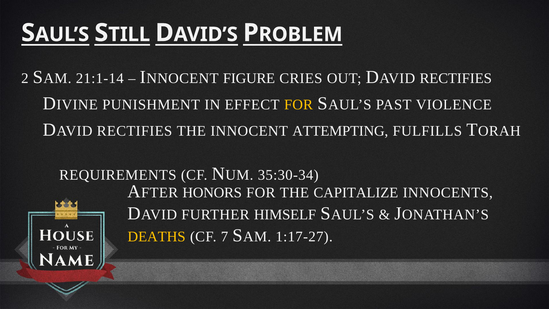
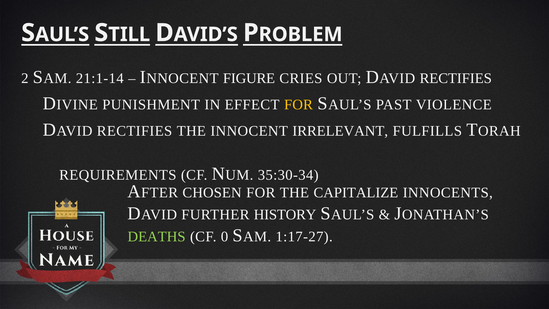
ATTEMPTING: ATTEMPTING -> IRRELEVANT (340, 131)
HONORS: HONORS -> CHOSEN (212, 193)
HIMSELF: HIMSELF -> HISTORY (285, 215)
DEATHS colour: yellow -> light green (157, 237)
7: 7 -> 0 (225, 237)
